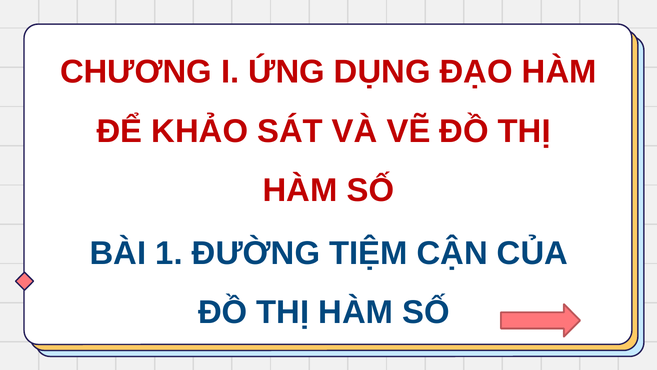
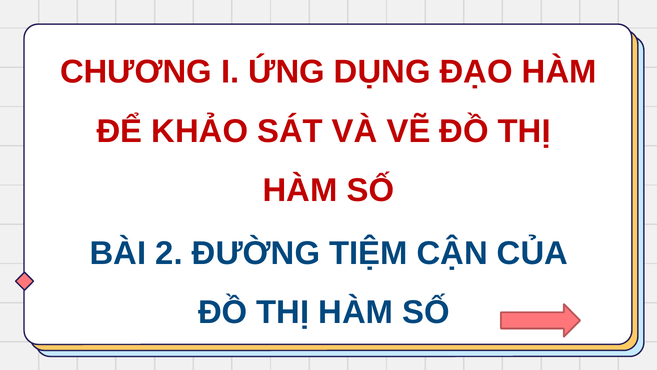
1: 1 -> 2 (169, 253)
